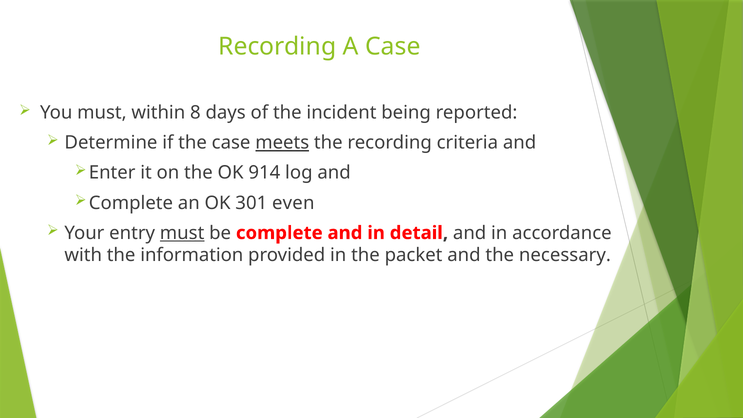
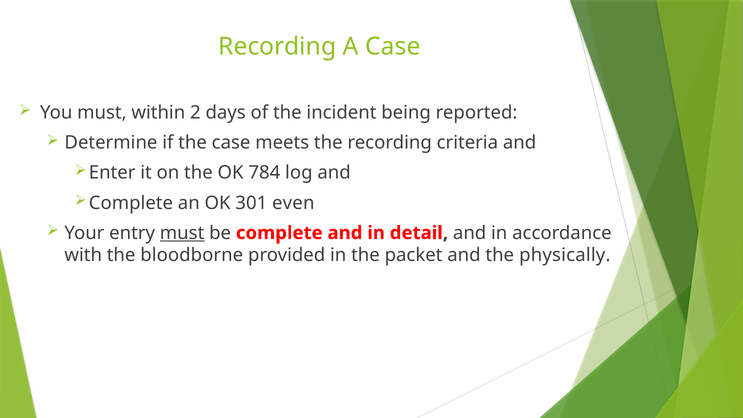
8: 8 -> 2 (195, 113)
meets underline: present -> none (282, 143)
914: 914 -> 784 (264, 173)
information: information -> bloodborne (192, 255)
necessary: necessary -> physically (565, 255)
